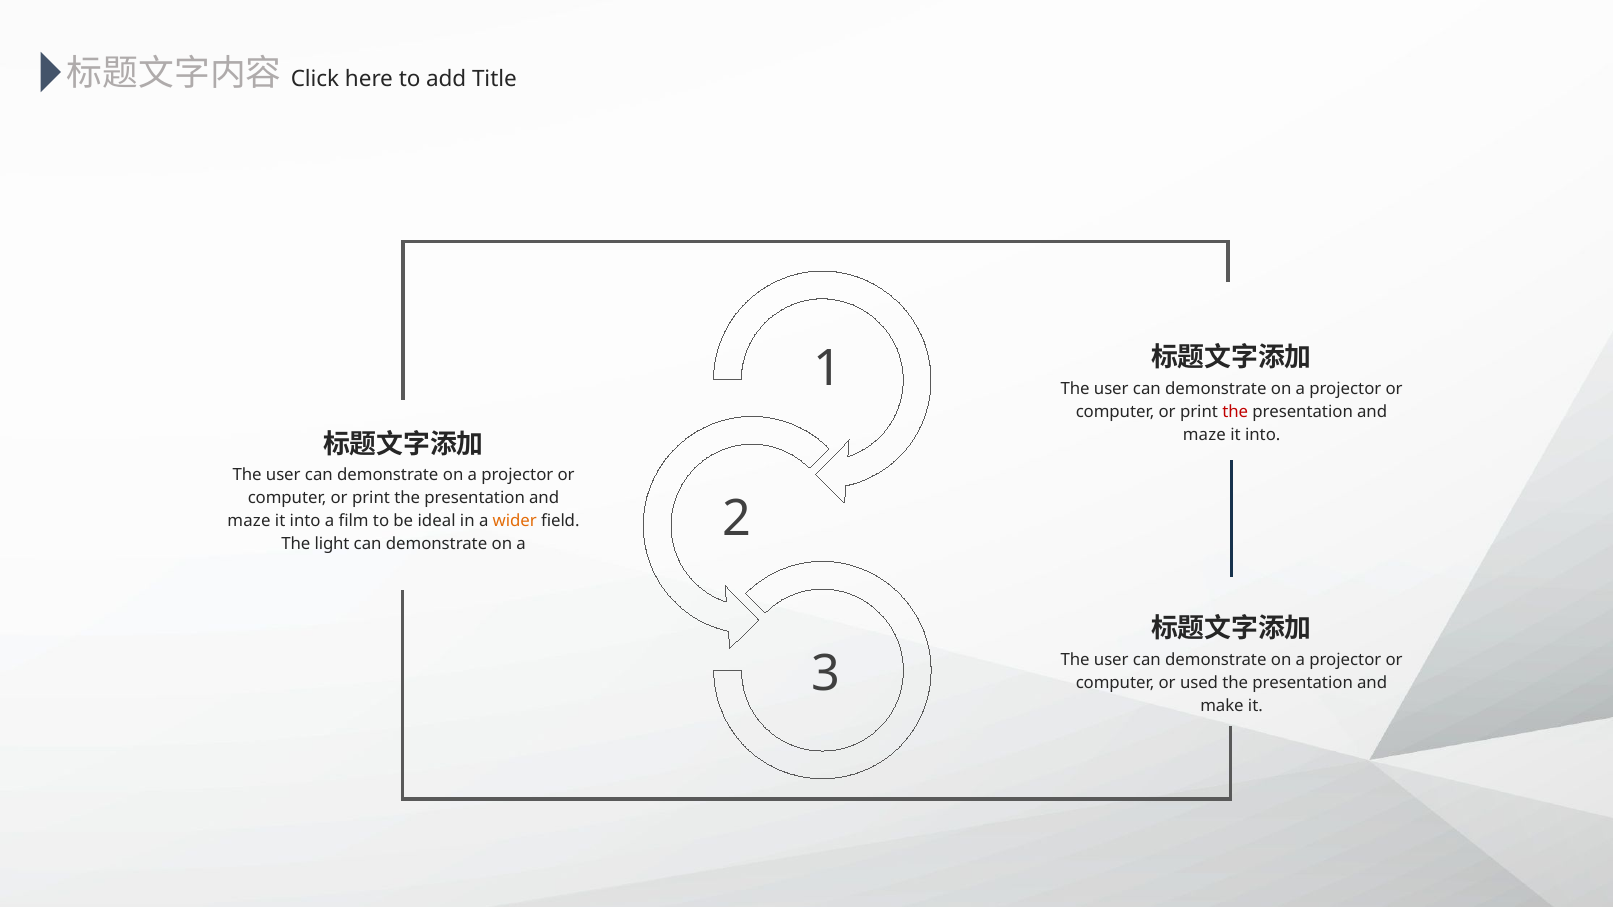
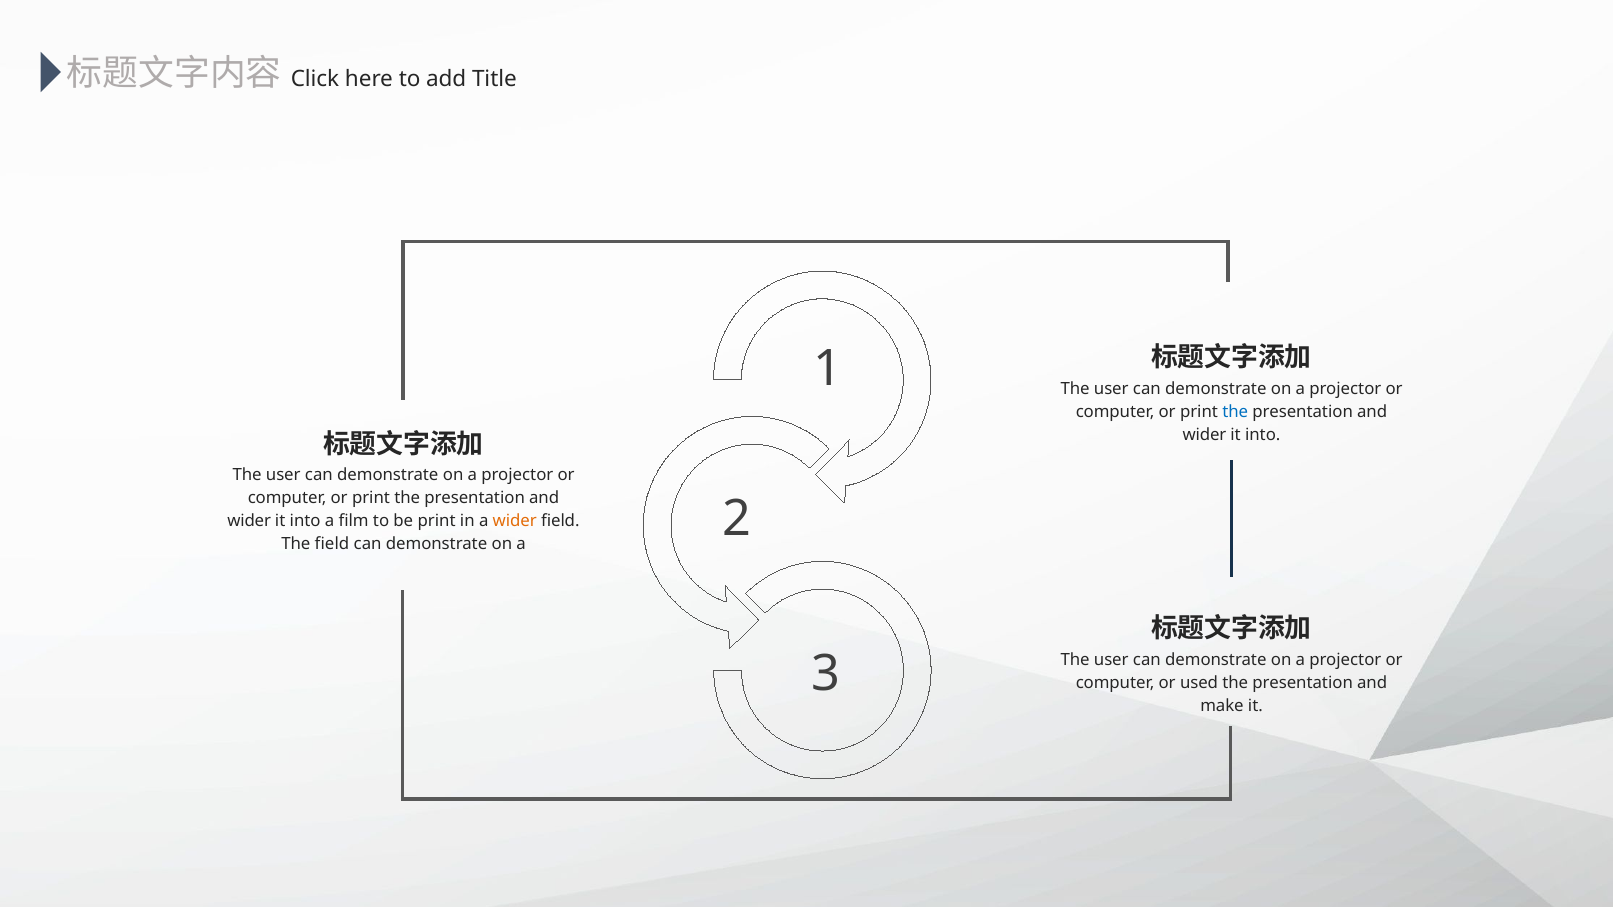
the colour: red -> blue (1235, 412)
maze: maze -> wider (1204, 435)
maze: maze -> wider (249, 522)
be ideal: ideal -> print (437, 522)
The light: light -> field (332, 545)
